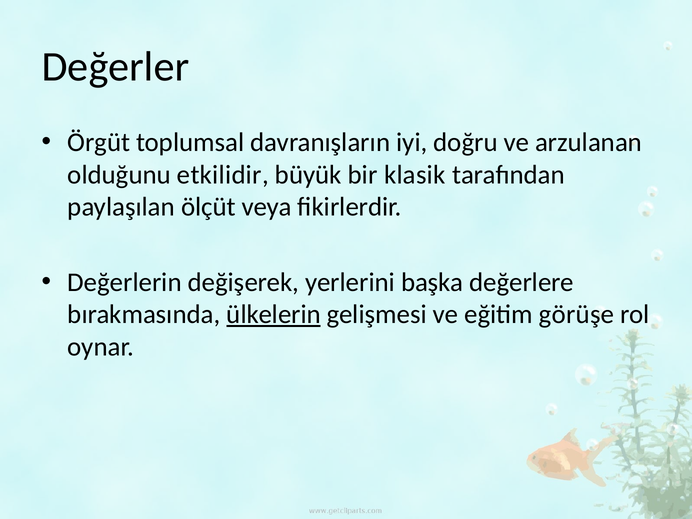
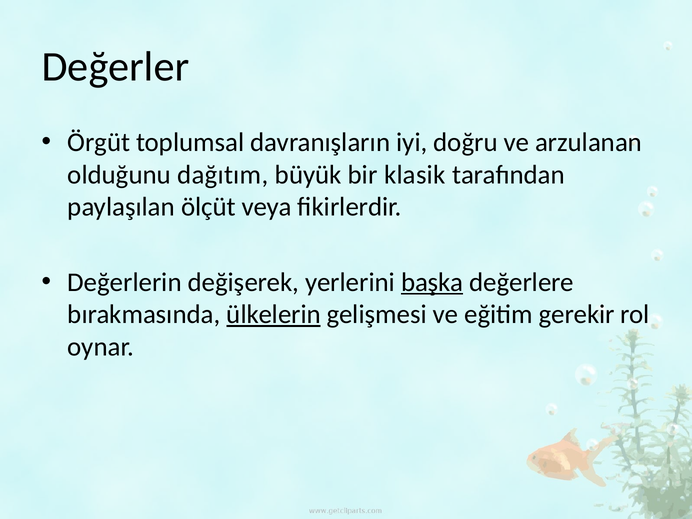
etkilidir: etkilidir -> dağıtım (223, 175)
başka underline: none -> present (432, 282)
görüşe: görüşe -> gerekir (577, 314)
